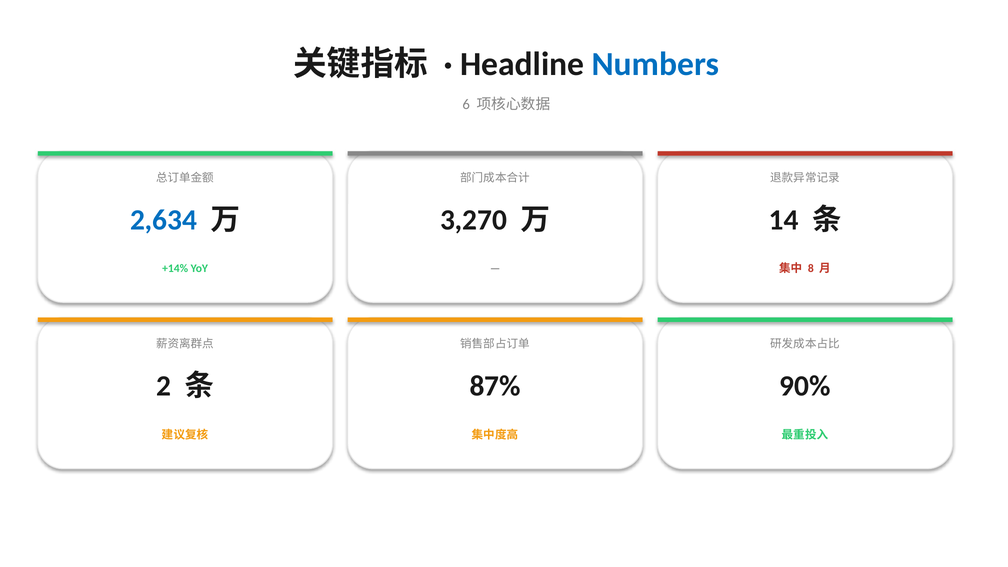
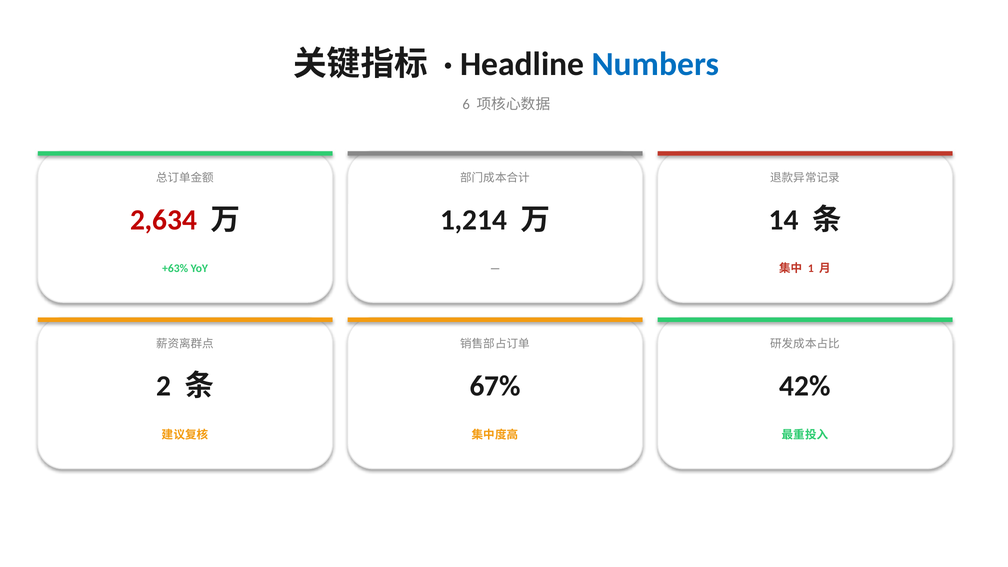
2,634 colour: blue -> red (164, 220)
3,270: 3,270 -> 1,214 (474, 220)
+14%: +14% -> +63% (175, 268)
8: 8 -> 1 (811, 268)
87%: 87% -> 67% (495, 386)
90%: 90% -> 42% (805, 386)
